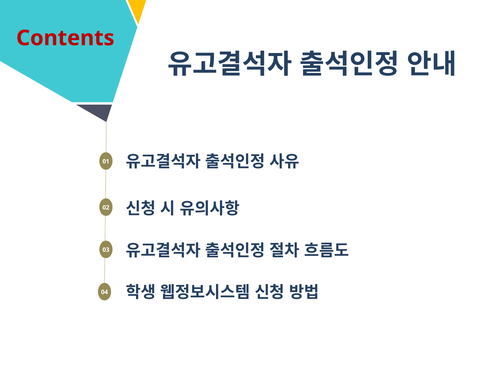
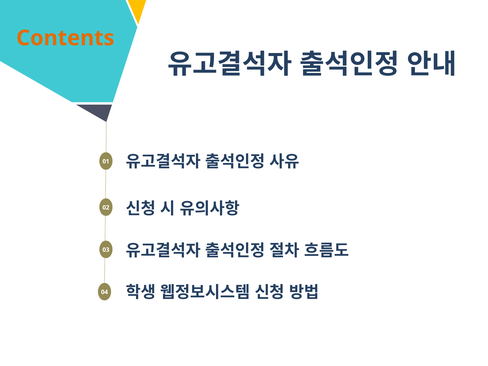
Contents colour: red -> orange (65, 38)
